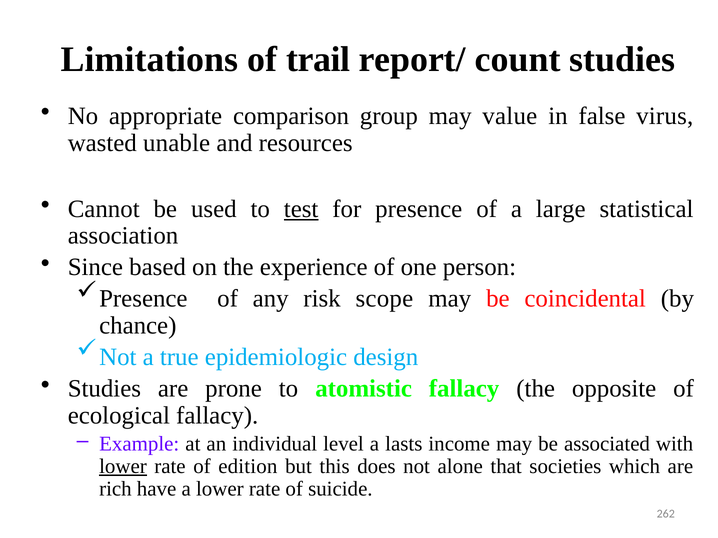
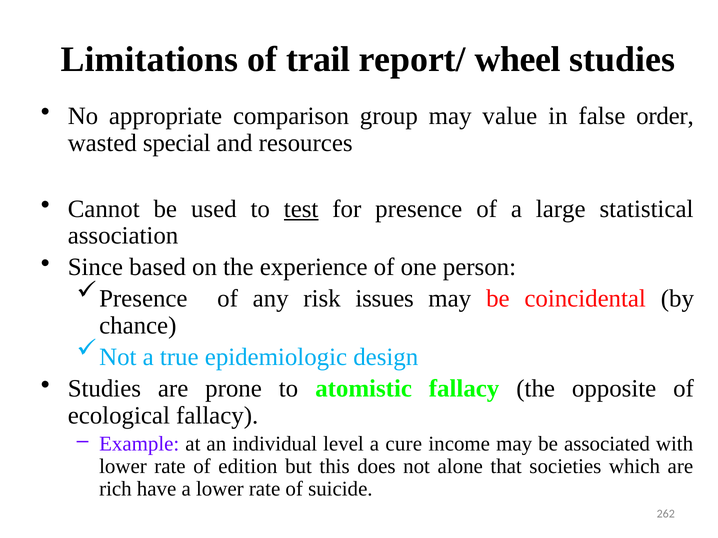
count: count -> wheel (518, 59)
virus: virus -> order (665, 116)
unable: unable -> special (177, 143)
scope: scope -> issues (385, 299)
lasts: lasts -> cure (404, 444)
lower underline: present -> none (123, 467)
